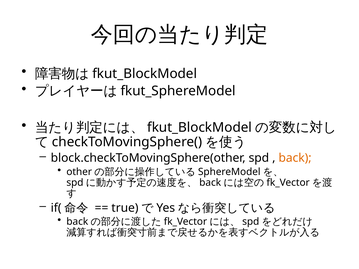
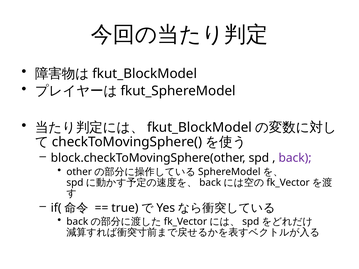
back colour: orange -> purple (295, 158)
